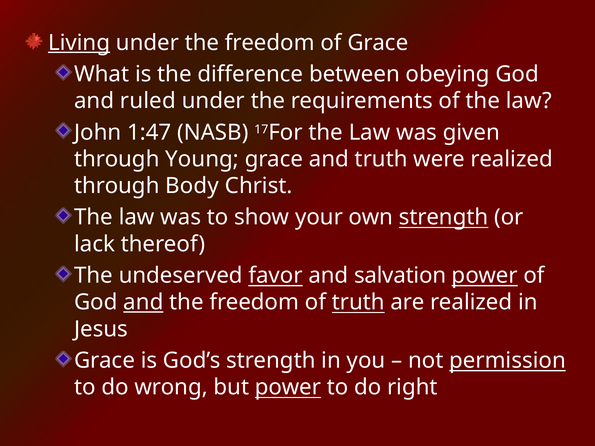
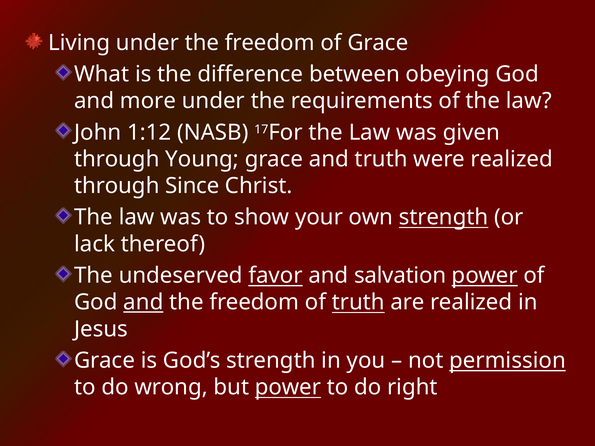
Living underline: present -> none (79, 43)
ruled: ruled -> more (148, 101)
1:47: 1:47 -> 1:12 (149, 132)
Body: Body -> Since (192, 186)
